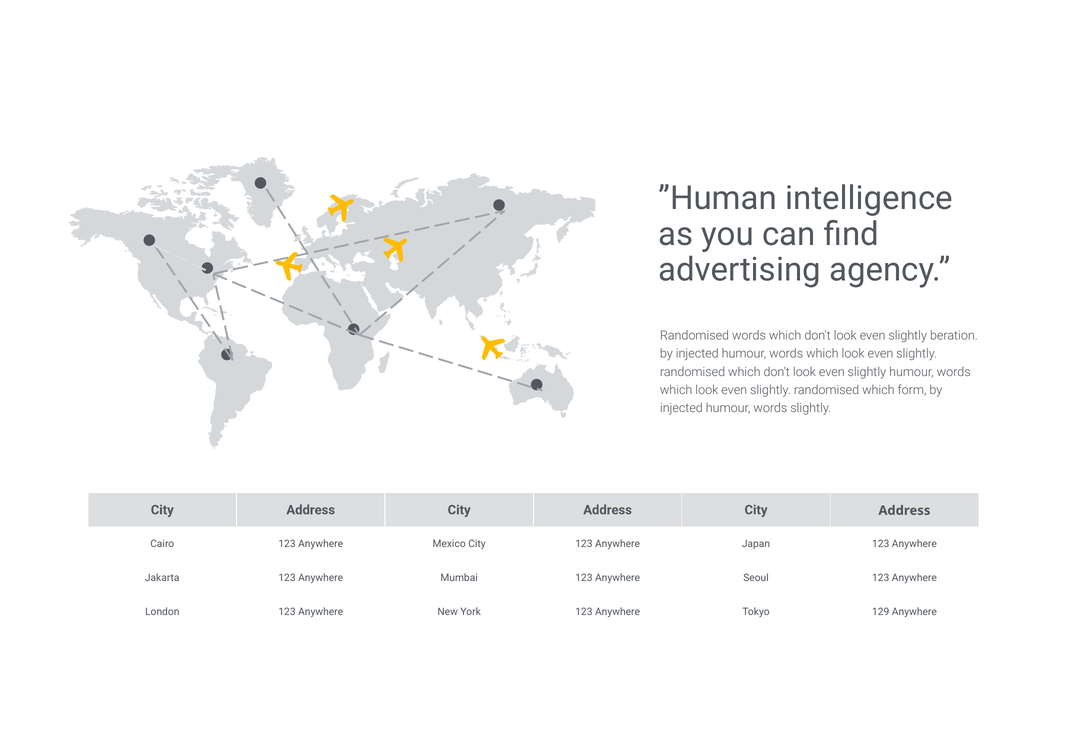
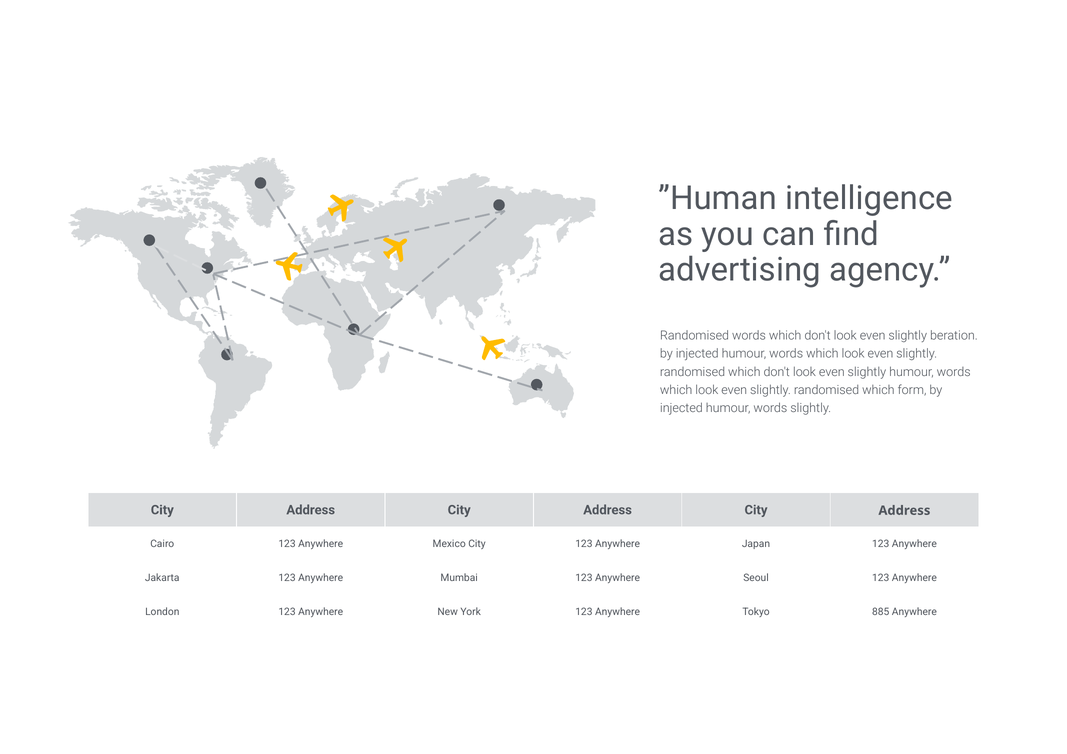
129: 129 -> 885 (881, 612)
